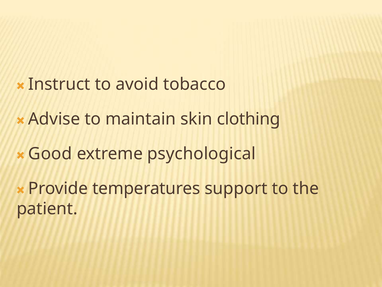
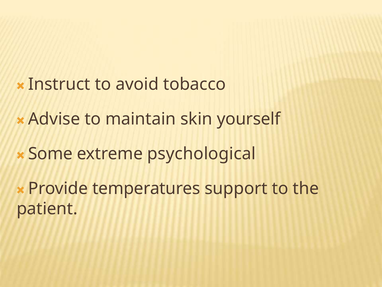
clothing: clothing -> yourself (249, 119)
Good: Good -> Some (50, 153)
